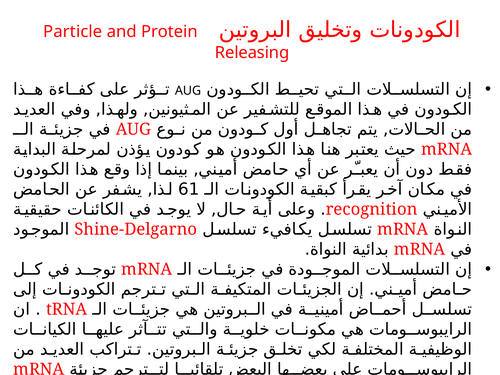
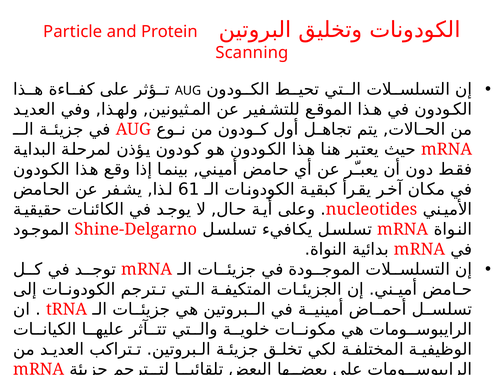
Releasing: Releasing -> Scanning (252, 53)
recognition: recognition -> nucleotides (372, 209)
